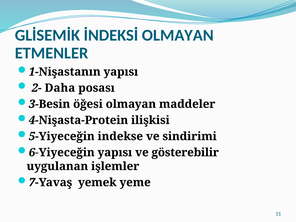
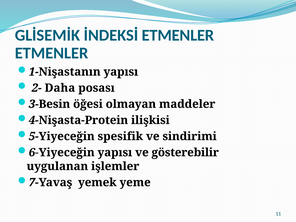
İNDEKSİ OLMAYAN: OLMAYAN -> ETMENLER (178, 35)
indekse: indekse -> spesifik (120, 136)
